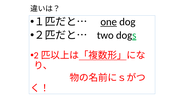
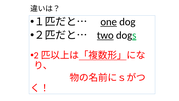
two underline: none -> present (105, 35)
